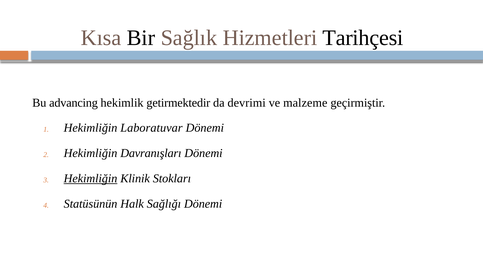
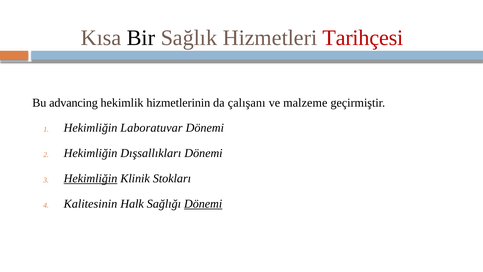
Tarihçesi colour: black -> red (363, 38)
getirmektedir: getirmektedir -> hizmetlerinin (178, 103)
devrimi: devrimi -> çalışanı (247, 103)
Davranışları: Davranışları -> Dışsallıkları (151, 153)
Statüsünün: Statüsünün -> Kalitesinin (90, 204)
Dönemi underline: none -> present (203, 204)
